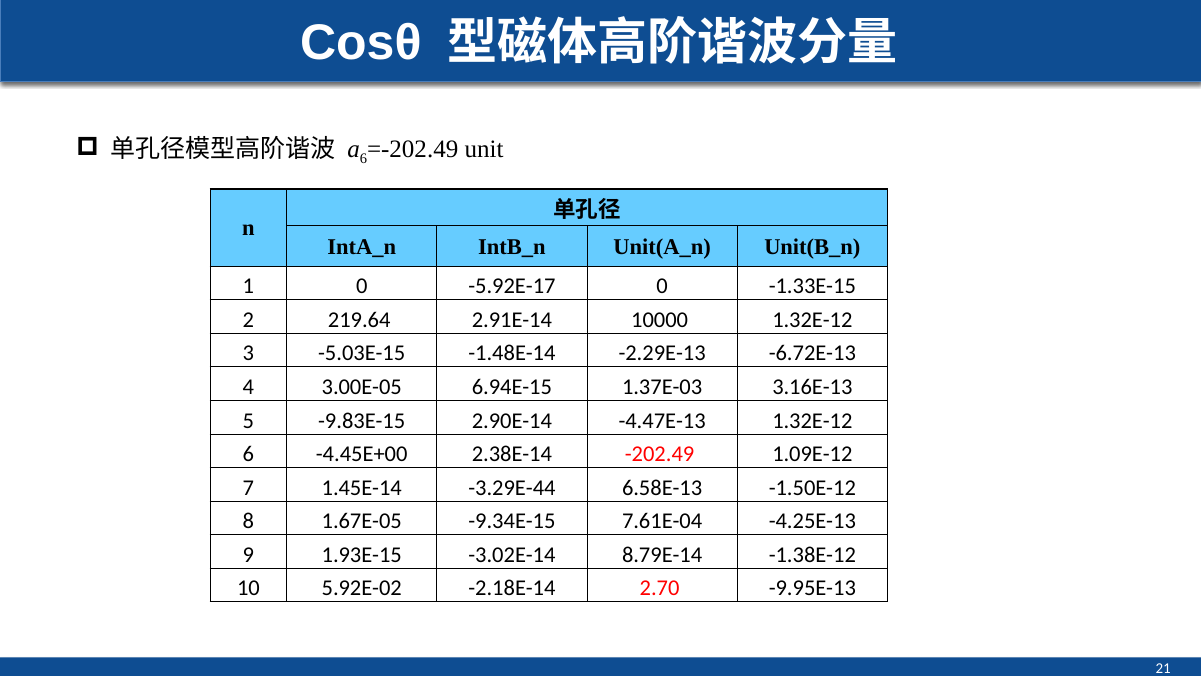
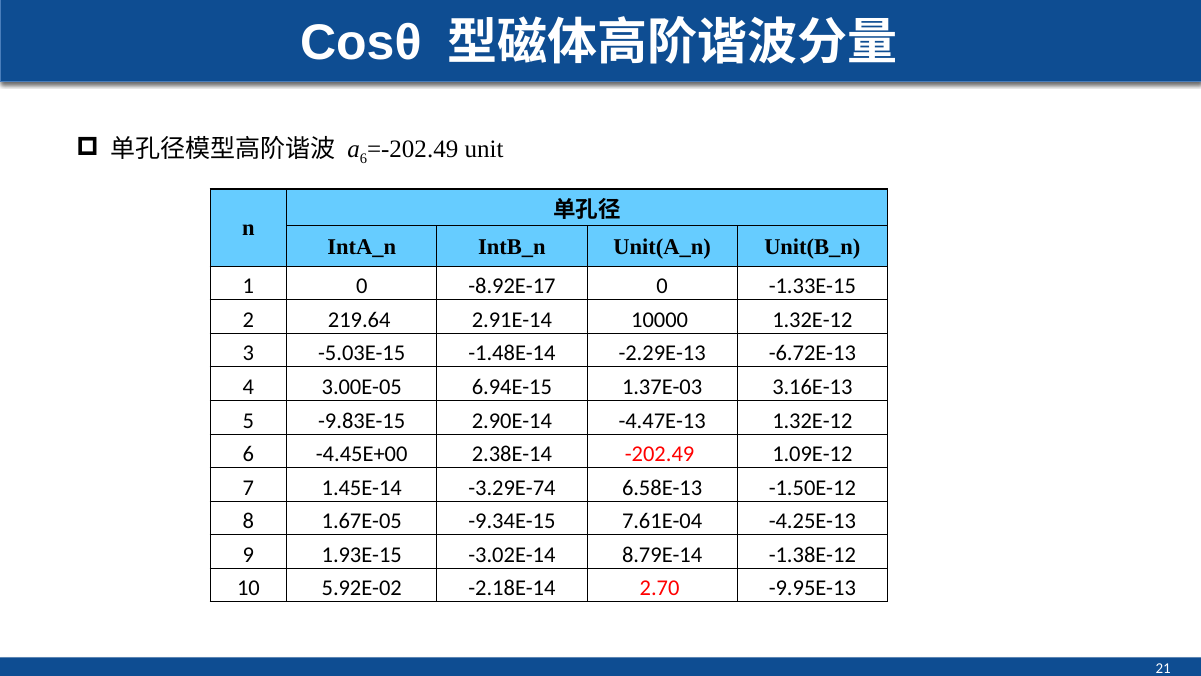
-5.92E-17: -5.92E-17 -> -8.92E-17 (512, 286)
-3.29E-44: -3.29E-44 -> -3.29E-74 (512, 487)
